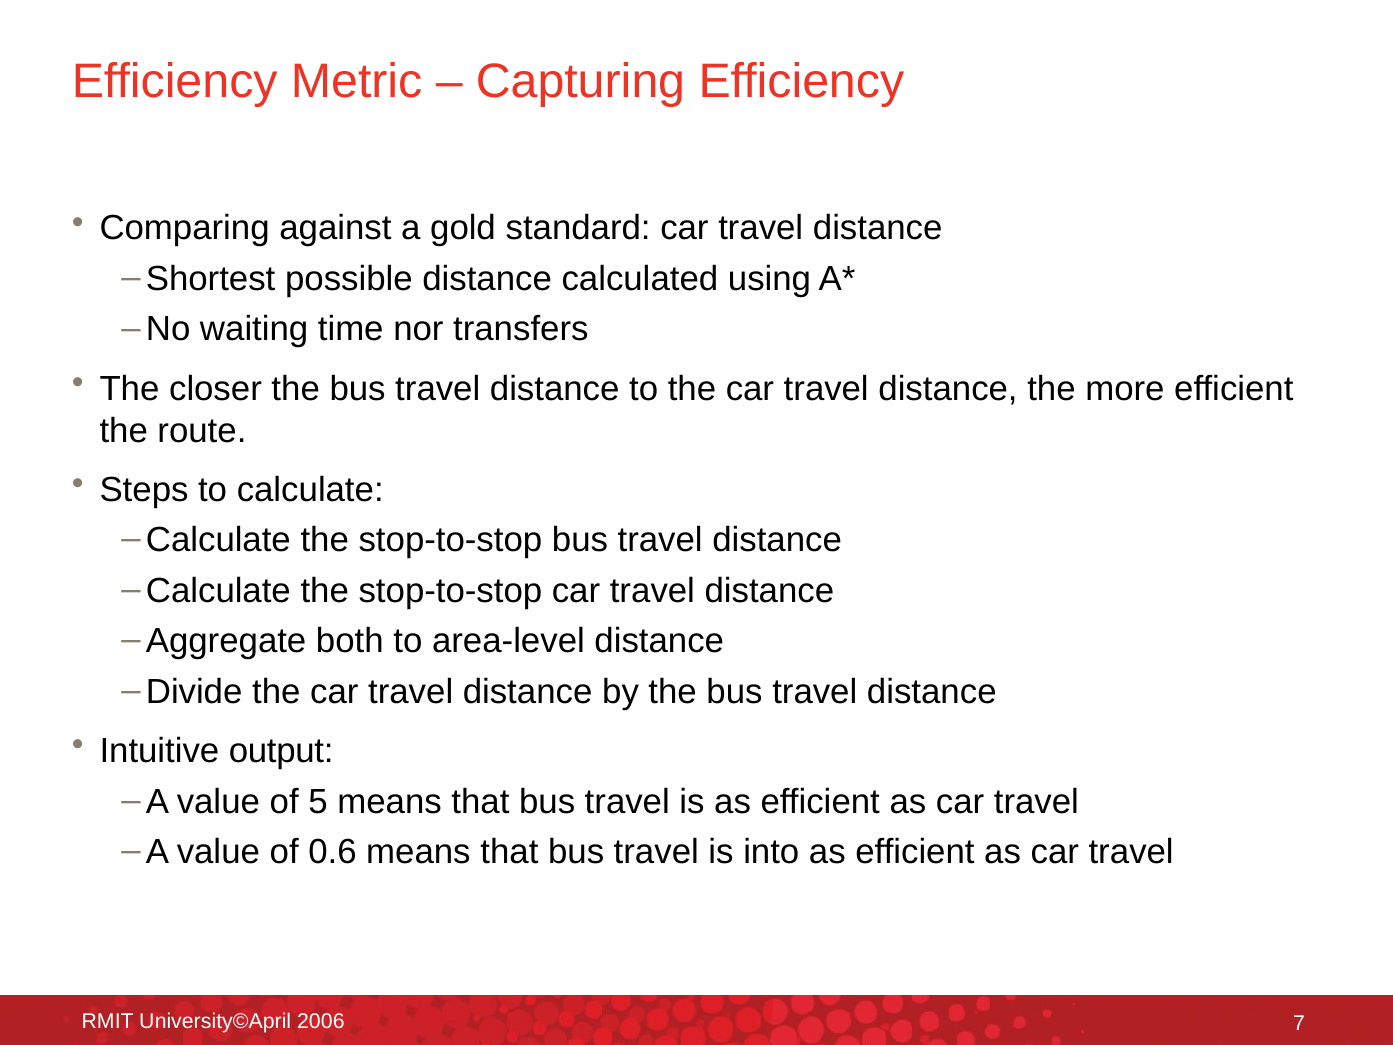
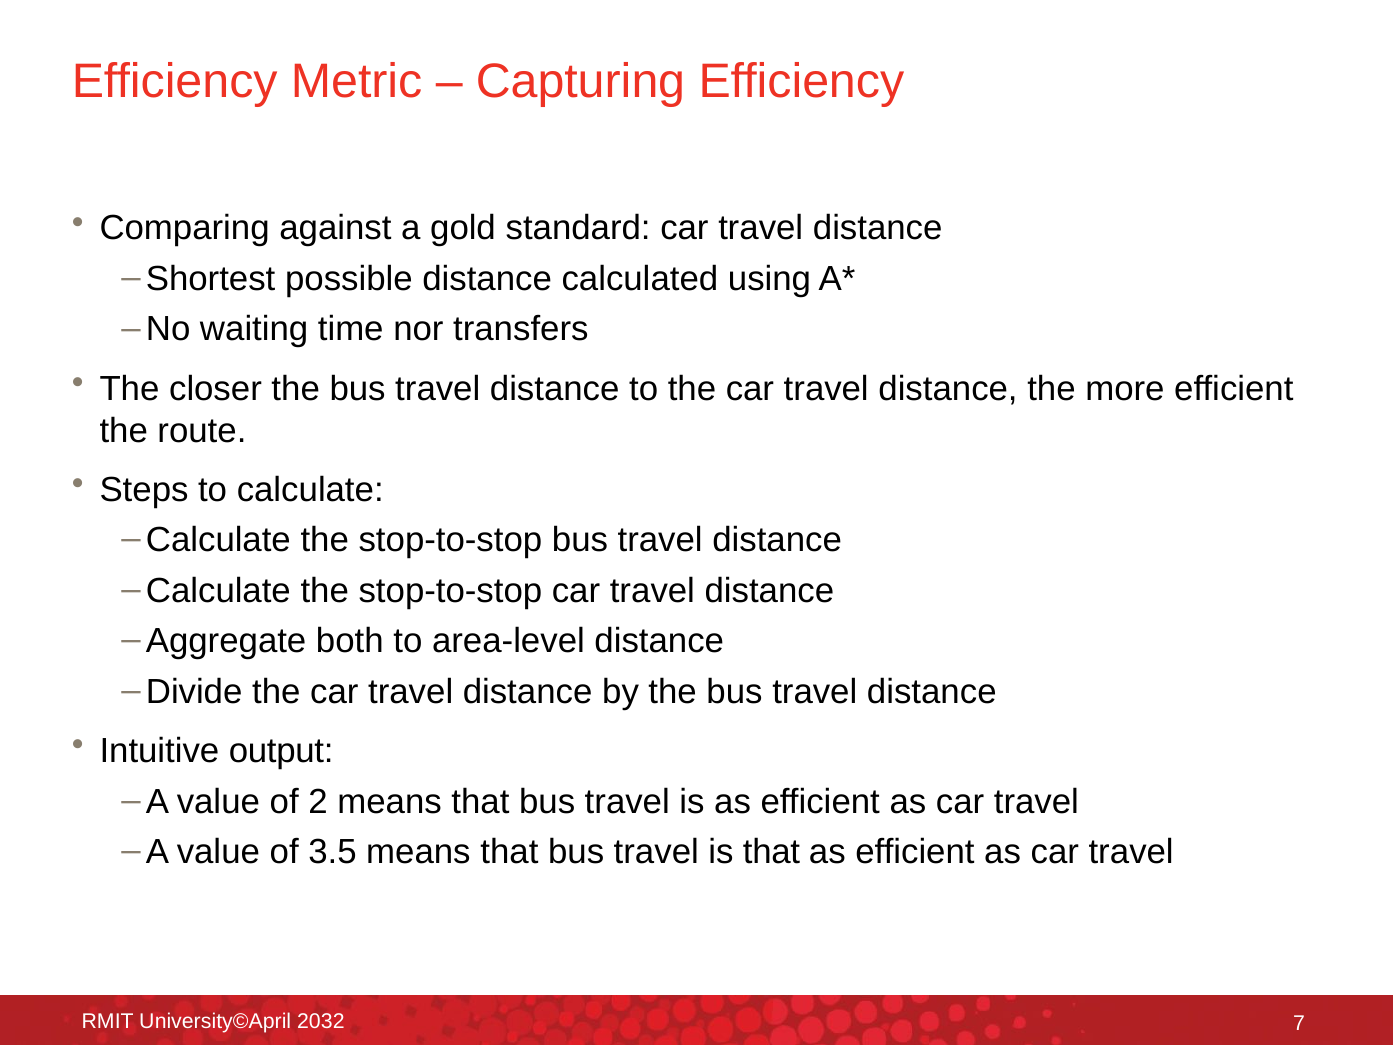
5: 5 -> 2 (318, 801)
0.6: 0.6 -> 3.5 (332, 852)
is into: into -> that (771, 852)
2006: 2006 -> 2032 (321, 1021)
